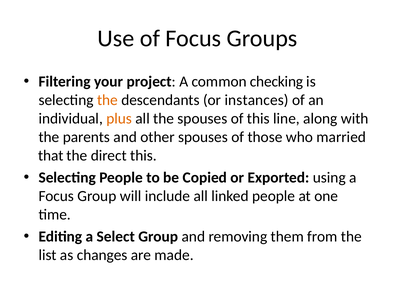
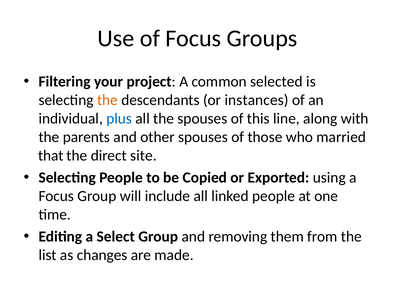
checking: checking -> selected (276, 81)
plus colour: orange -> blue (119, 118)
direct this: this -> site (143, 155)
